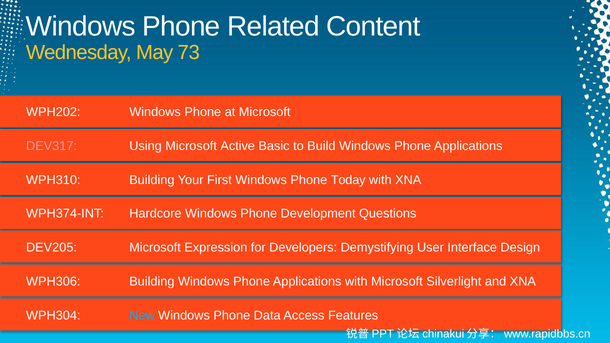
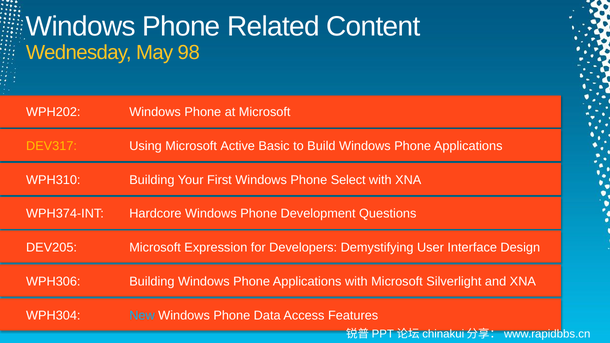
73: 73 -> 98 (189, 53)
DEV317 colour: pink -> yellow (52, 146)
Today: Today -> Select (348, 180)
